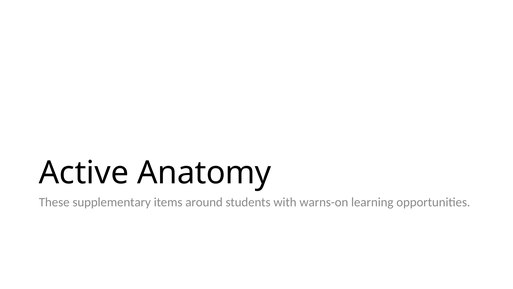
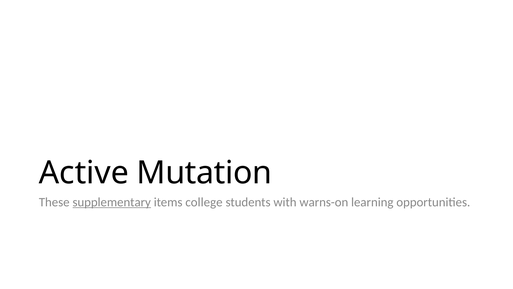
Anatomy: Anatomy -> Mutation (204, 173)
supplementary underline: none -> present (112, 202)
around: around -> college (204, 202)
